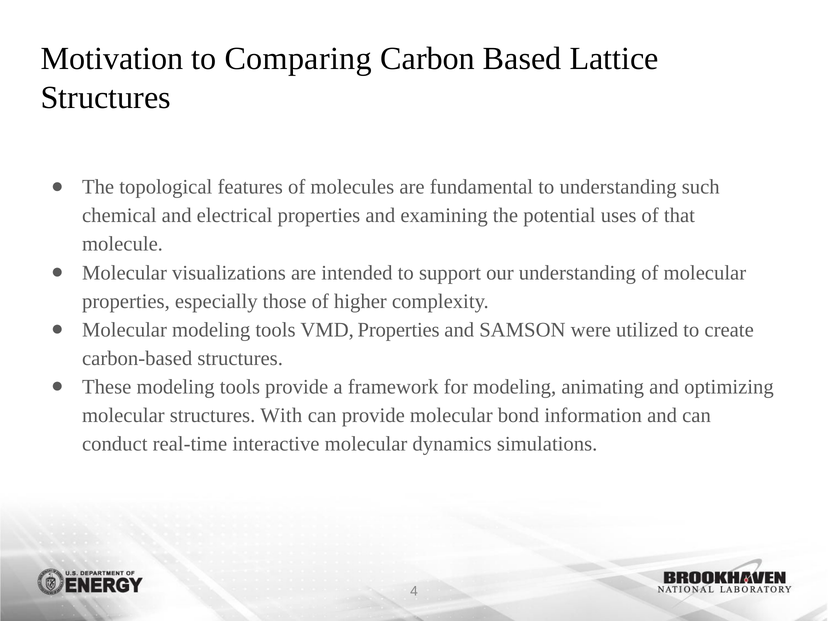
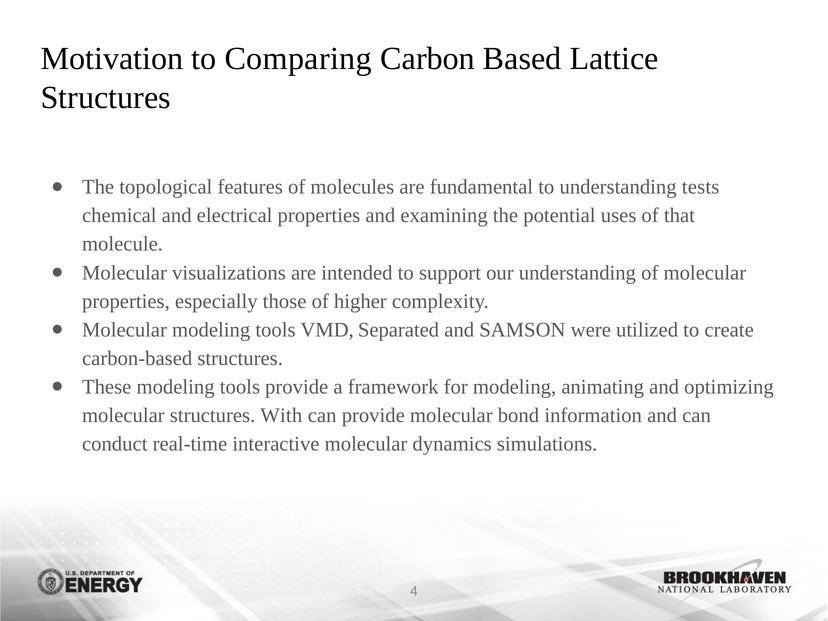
such: such -> tests (701, 187)
VMD Properties: Properties -> Separated (399, 330)
